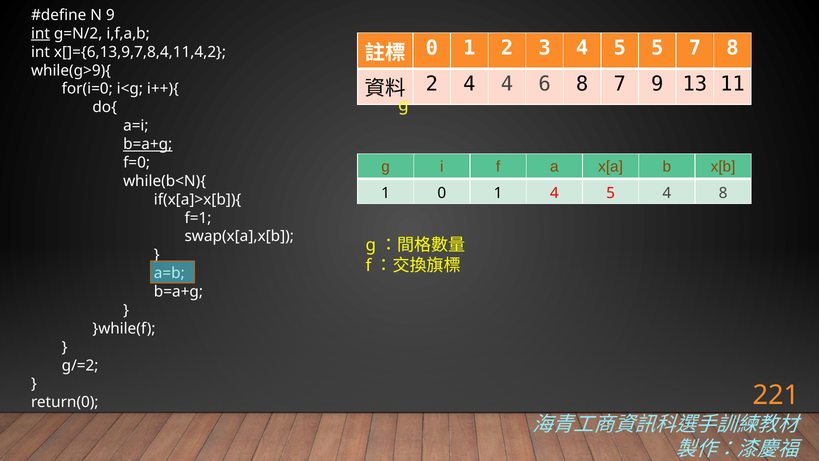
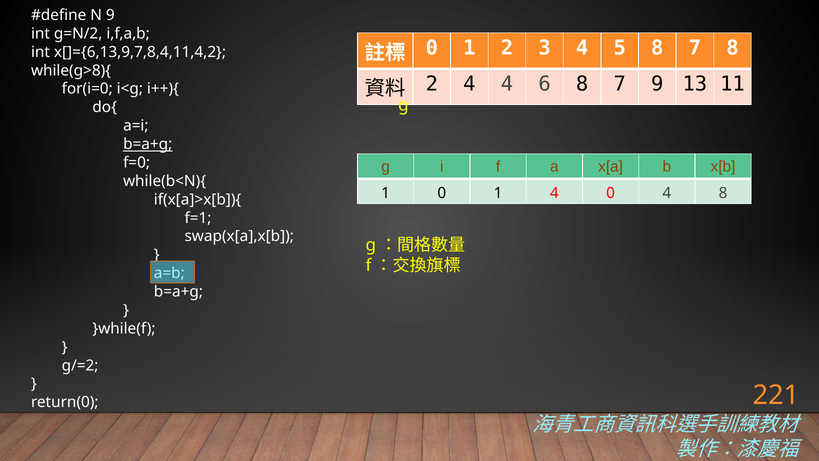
int underline: present -> none (40, 34)
5 5: 5 -> 8 (657, 48)
while(g>9){: while(g>9){ -> while(g>8){ (71, 70)
1 4 5: 5 -> 0 (611, 193)
